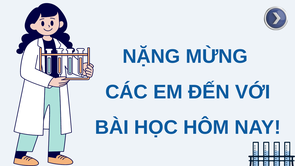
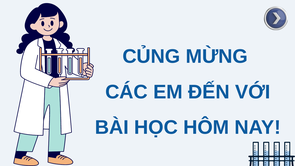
NẶNG: NẶNG -> CỦNG (151, 56)
